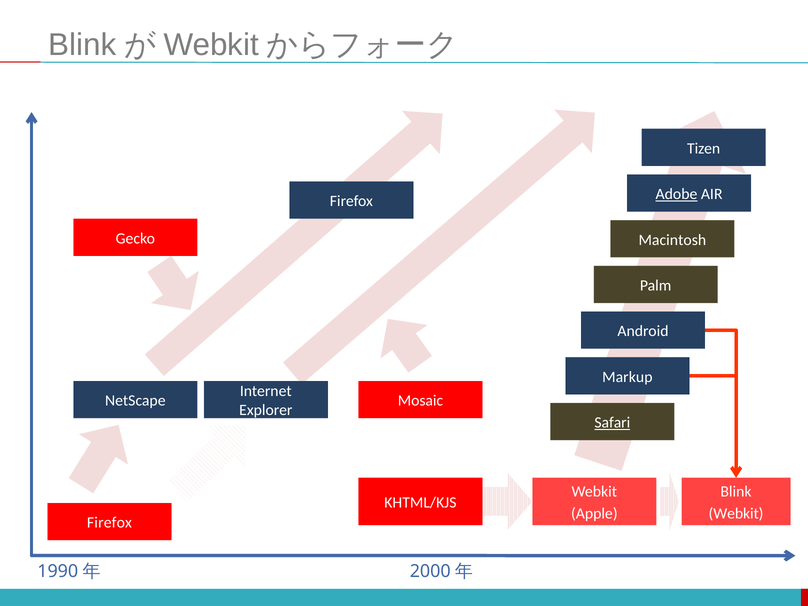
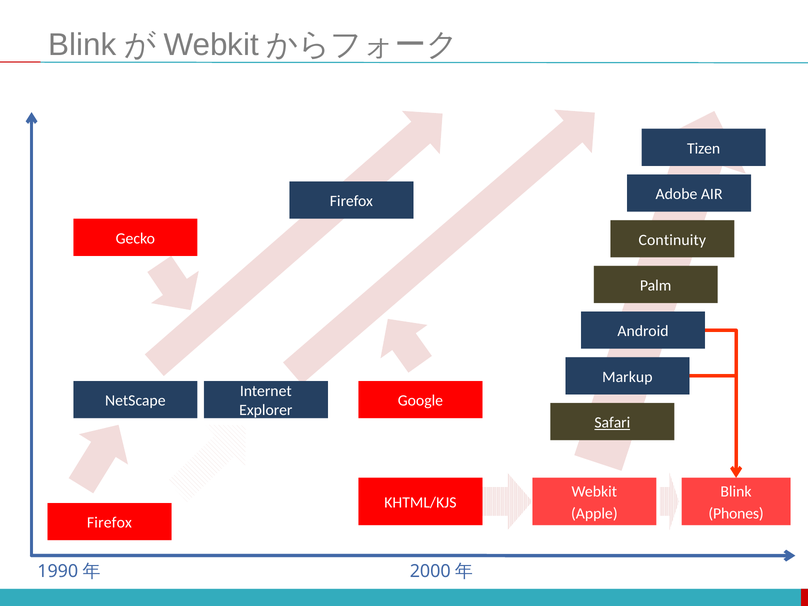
Adobe underline: present -> none (676, 194)
Macintosh: Macintosh -> Continuity (672, 240)
Mosaic: Mosaic -> Google (420, 401)
Webkit: Webkit -> Phones (736, 514)
